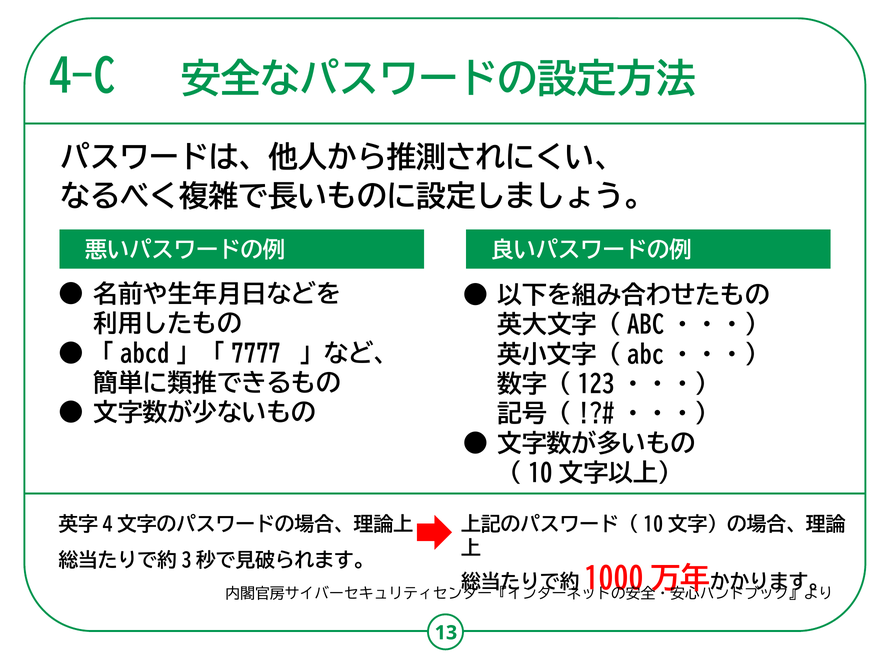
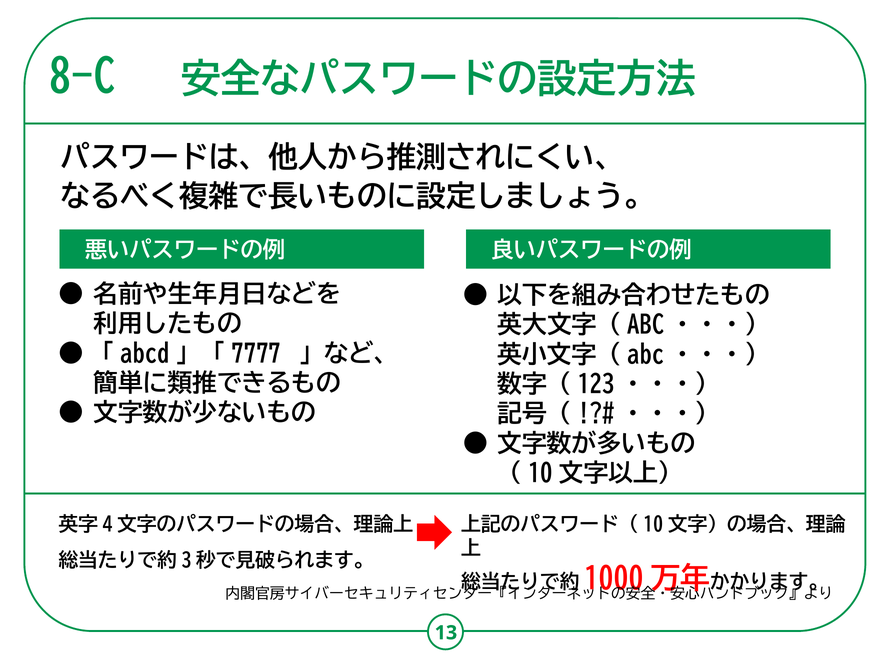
4-C: 4-C -> 8-C (83, 77)
